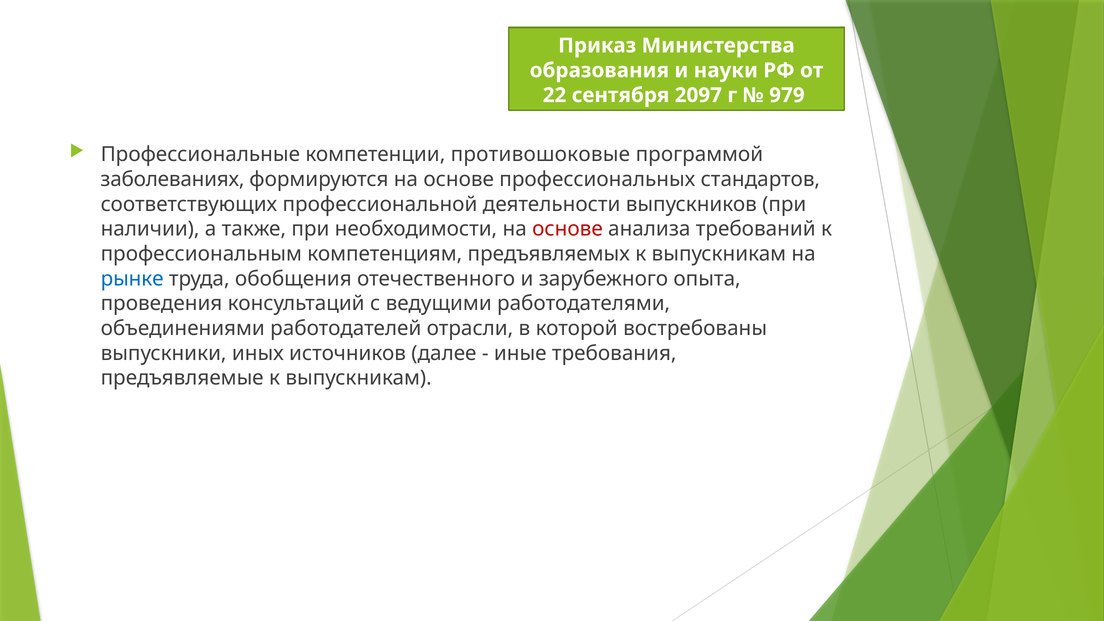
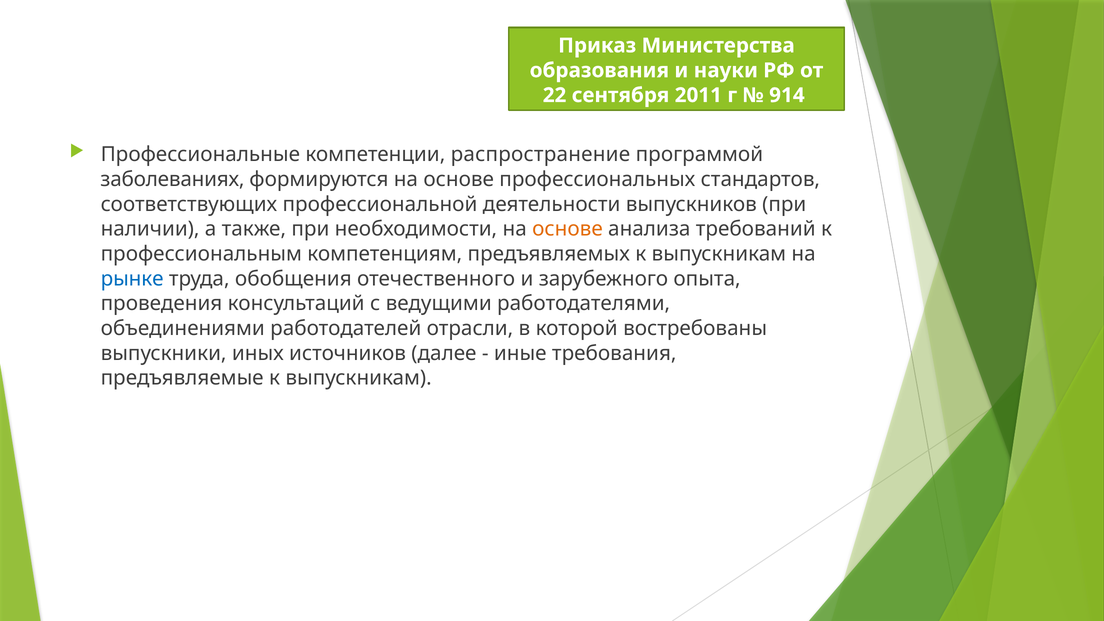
2097: 2097 -> 2011 (698, 95)
979: 979 -> 914 (787, 95)
противошоковые: противошоковые -> распространение (540, 155)
основе colour: red -> orange (567, 229)
